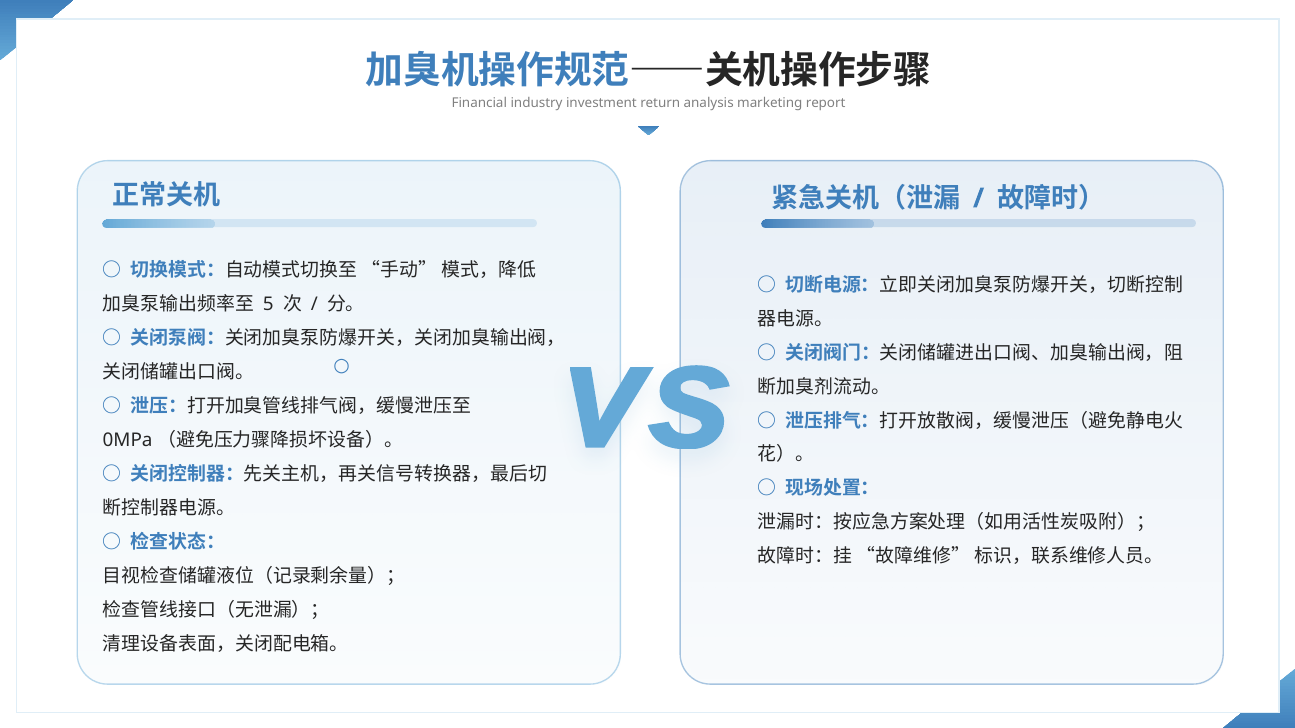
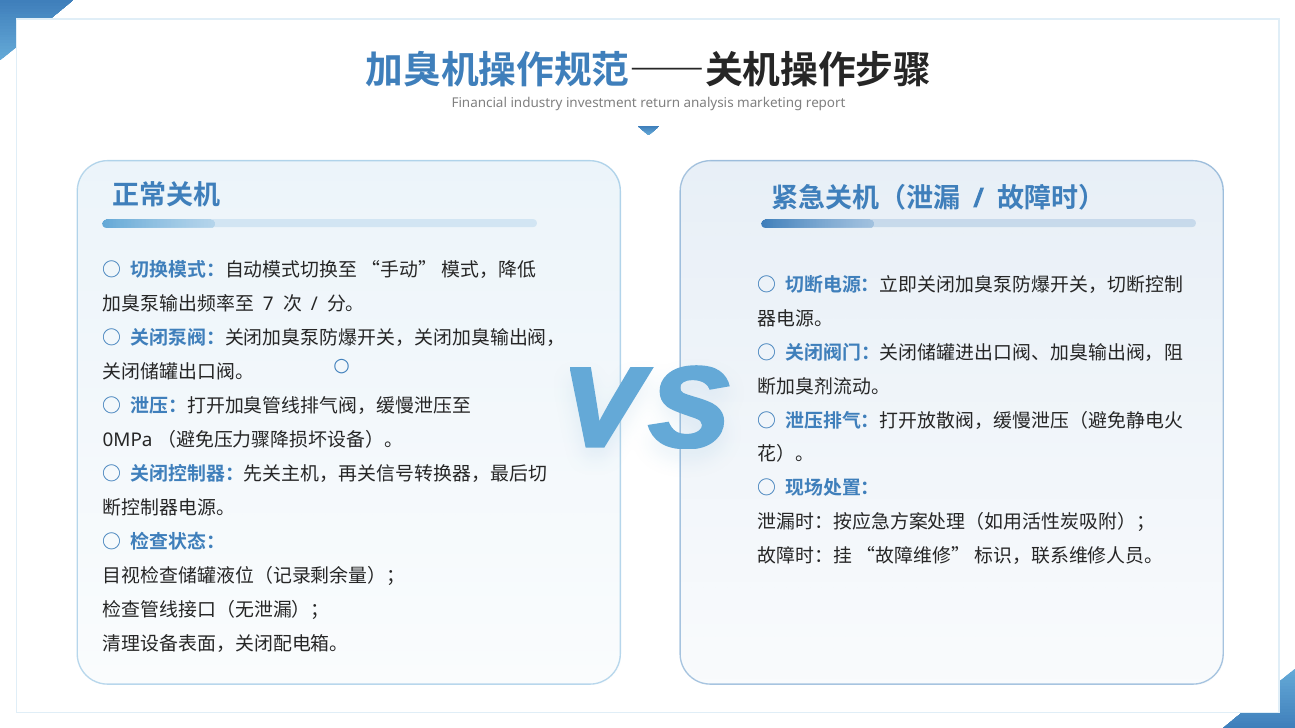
5: 5 -> 7 (268, 304)
